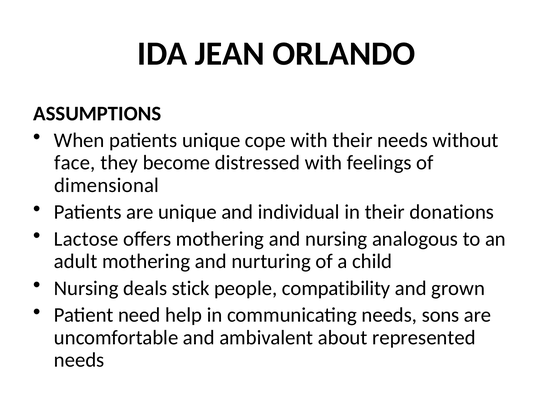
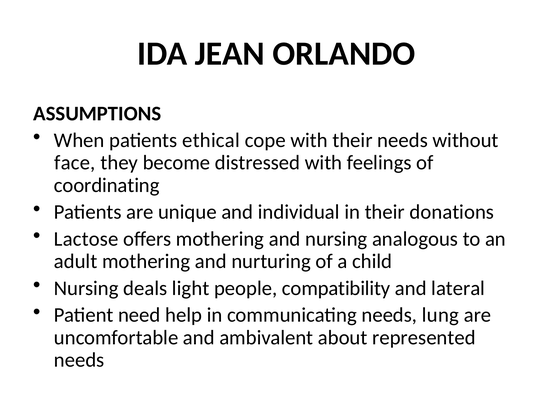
patients unique: unique -> ethical (211, 140)
dimensional: dimensional -> coordinating (107, 185)
stick: stick -> light (191, 288)
grown: grown -> lateral (458, 288)
sons: sons -> lung (440, 315)
